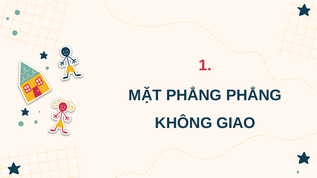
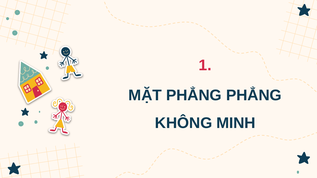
GIAO: GIAO -> MINH (236, 123)
